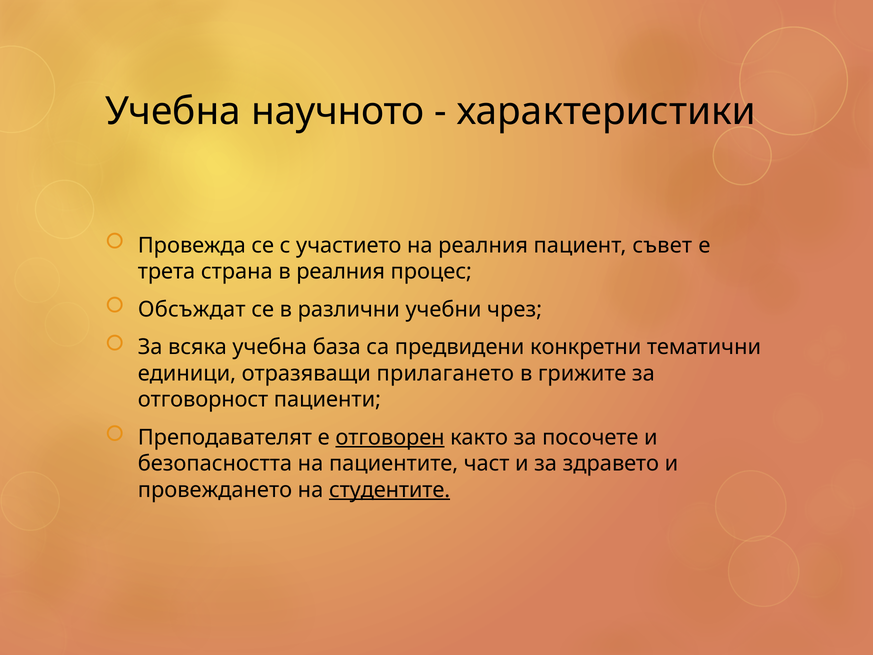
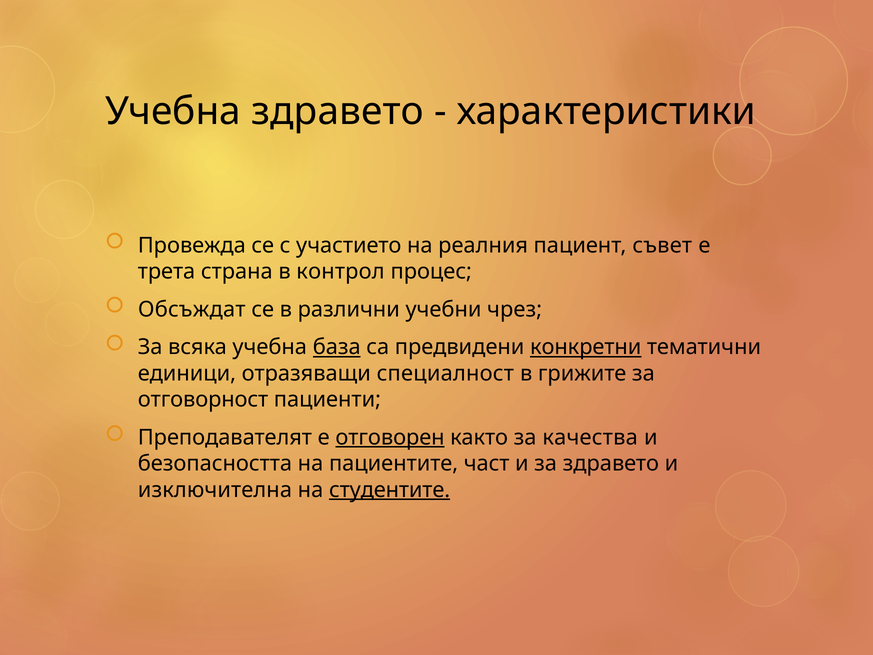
Учебна научното: научното -> здравето (338, 111)
в реалния: реалния -> контрол (341, 271)
база underline: none -> present (337, 347)
конкретни underline: none -> present (586, 347)
прилагането: прилагането -> специалност (445, 373)
посочете: посочете -> качества (590, 437)
провеждането: провеждането -> изключителна (215, 490)
